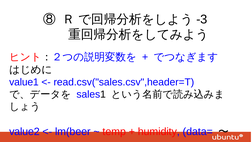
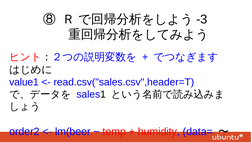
value2: value2 -> order2 (24, 131)
